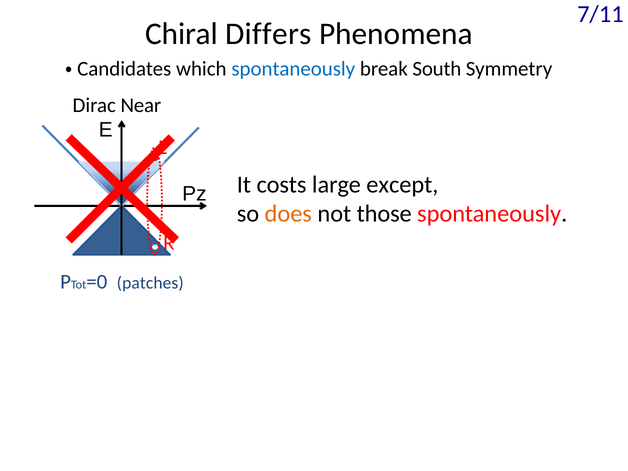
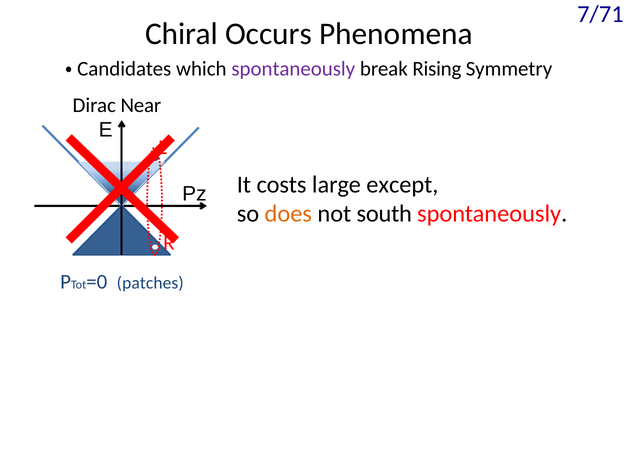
7/11: 7/11 -> 7/71 (600, 14)
Differs: Differs -> Occurs (269, 34)
spontaneously colour: blue -> purple (293, 69)
South: South -> Rising (437, 69)
those: those -> south (384, 214)
